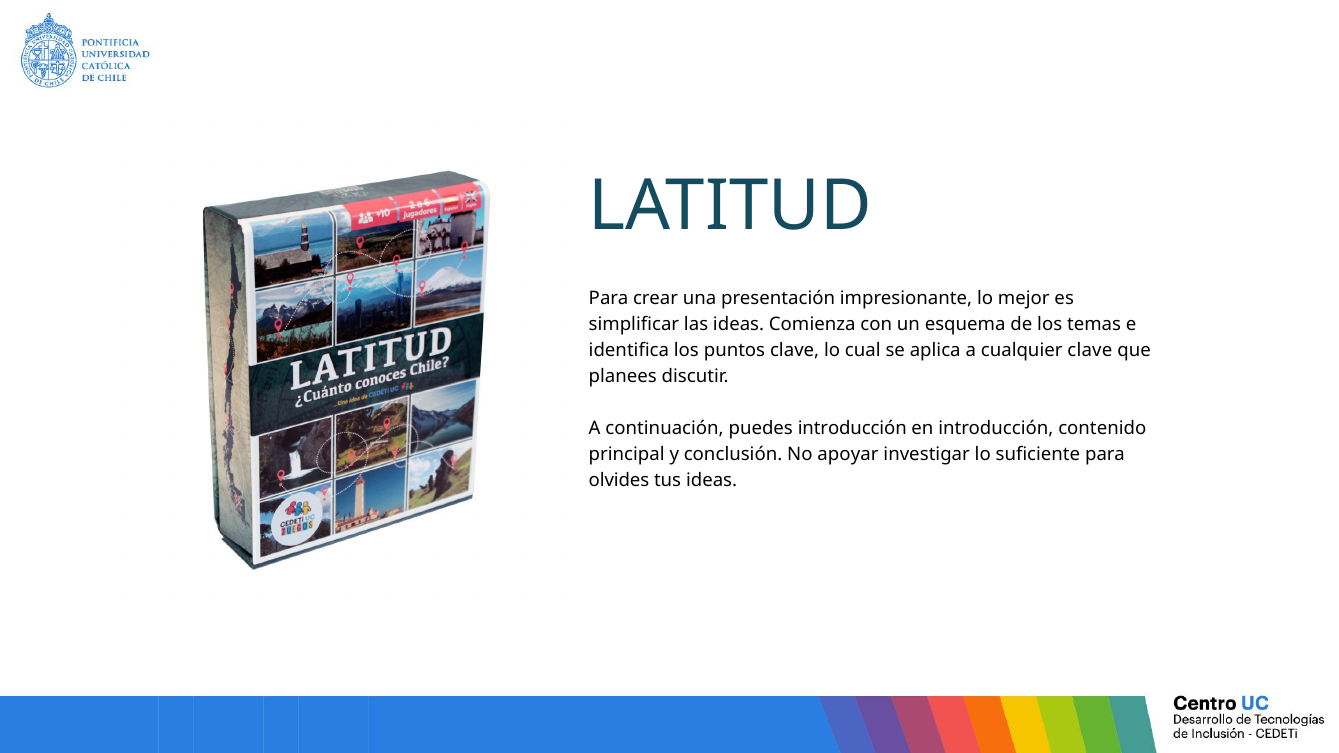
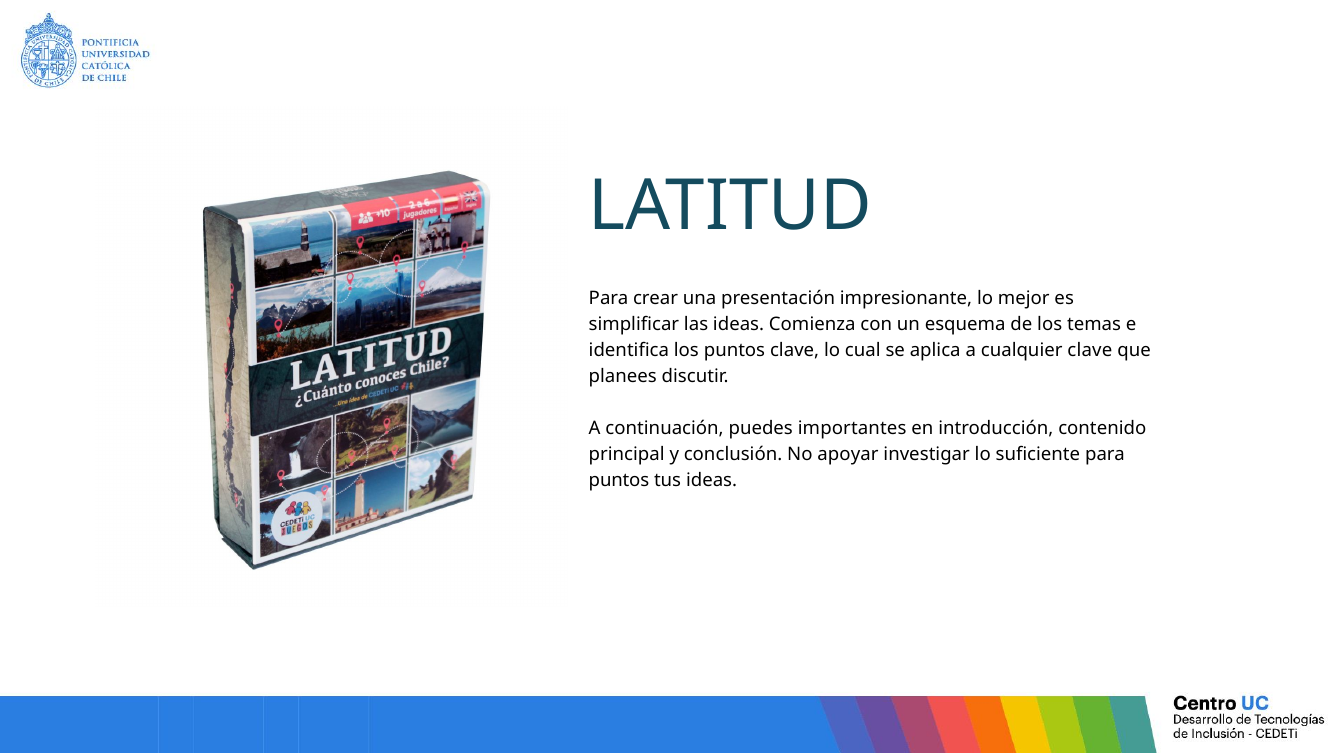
puedes introducción: introducción -> importantes (852, 429)
olvides: olvides -> puntos (619, 481)
